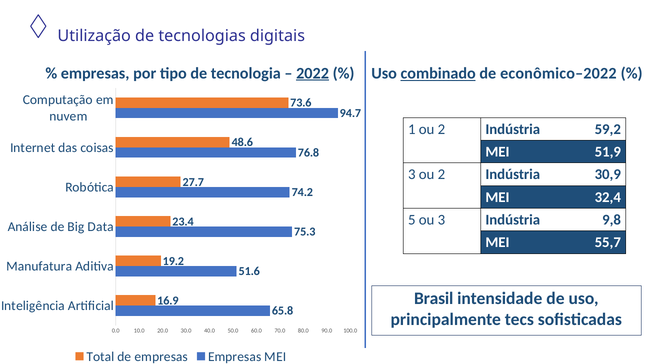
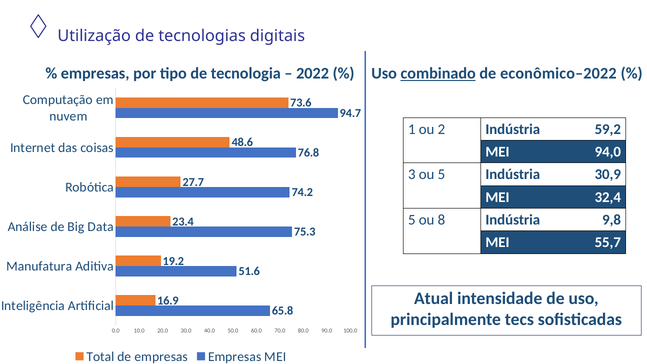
2022 underline: present -> none (313, 73)
51,9: 51,9 -> 94,0 (608, 152)
3 ou 2: 2 -> 5 (441, 174)
ou 3: 3 -> 8 (441, 220)
Brasil: Brasil -> Atual (434, 299)
